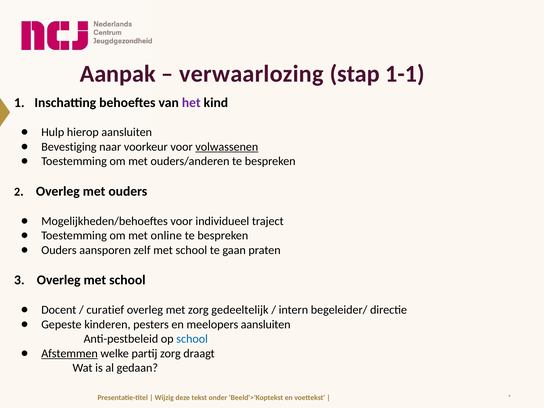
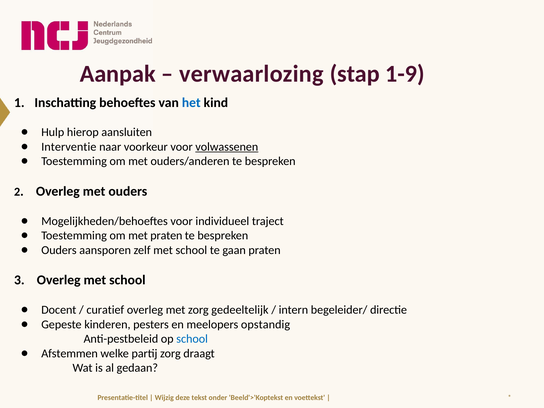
1-1: 1-1 -> 1-9 (405, 74)
het colour: purple -> blue (191, 103)
Bevestiging: Bevestiging -> Interventie (69, 147)
met online: online -> praten (166, 236)
meelopers aansluiten: aansluiten -> opstandig (266, 324)
Afstemmen underline: present -> none (70, 353)
